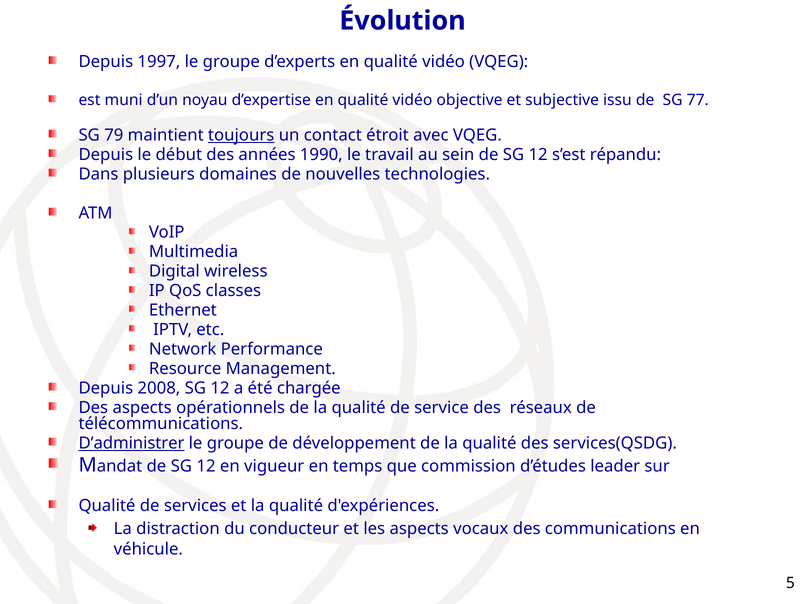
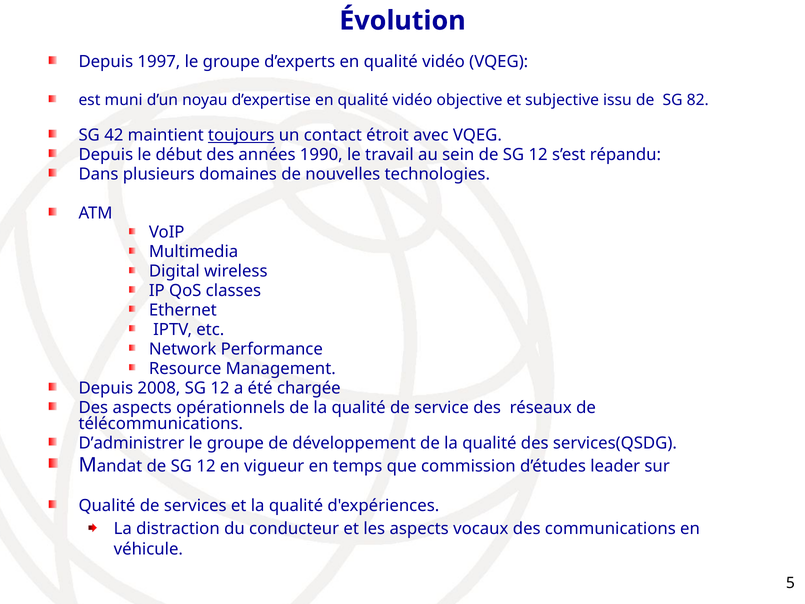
77: 77 -> 82 (698, 100)
79: 79 -> 42 (114, 135)
D’administrer underline: present -> none (131, 443)
